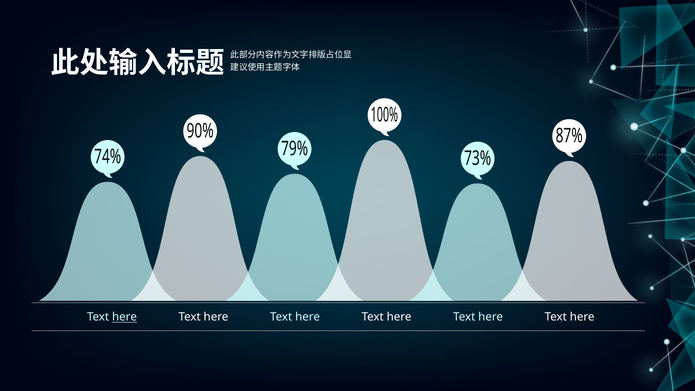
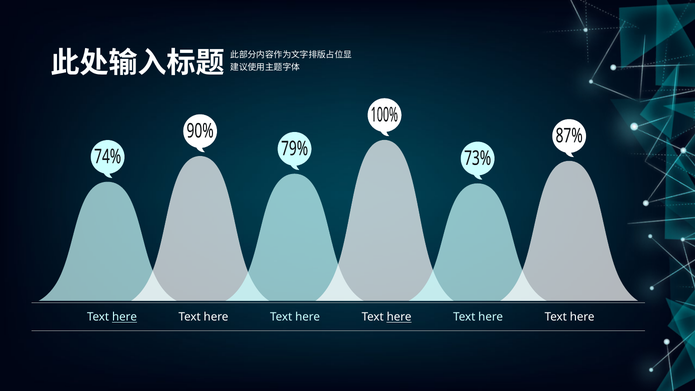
here underline: none -> present (399, 317)
